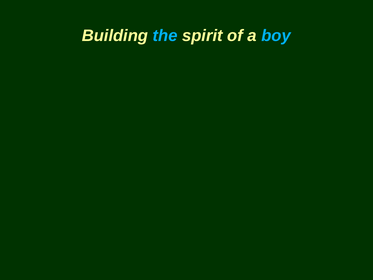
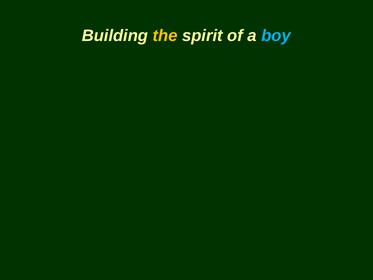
the colour: light blue -> yellow (165, 36)
